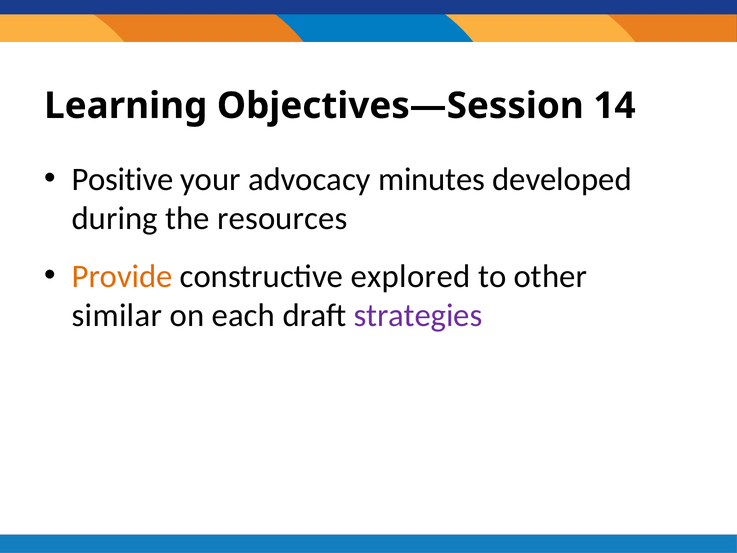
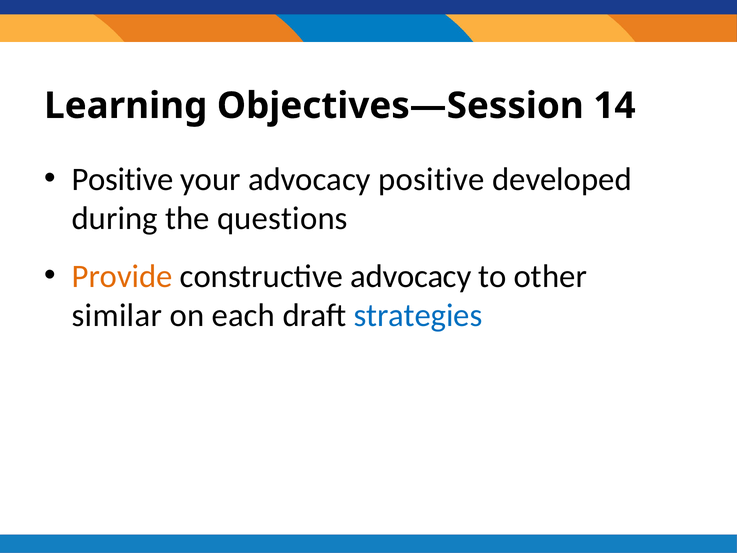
advocacy minutes: minutes -> positive (431, 179)
resources: resources -> questions (282, 218)
constructive explored: explored -> advocacy (411, 276)
strategies colour: purple -> blue (418, 316)
